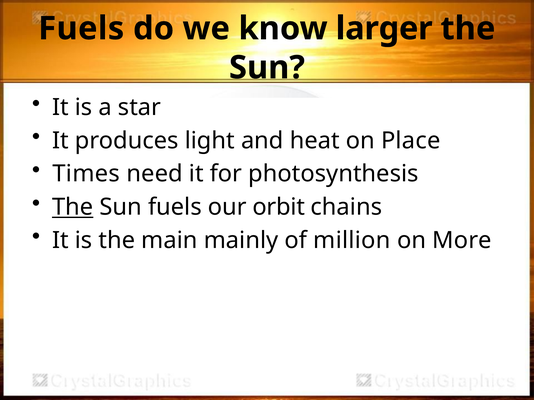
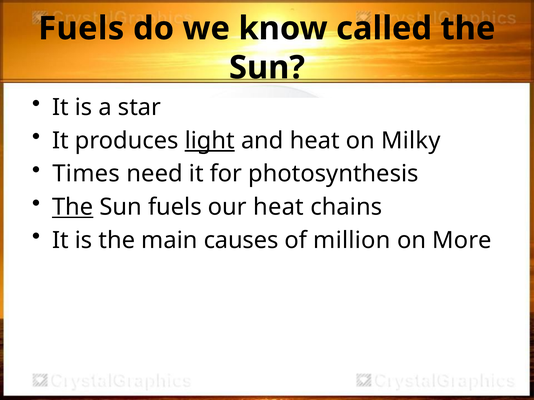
larger: larger -> called (384, 29)
light underline: none -> present (210, 141)
Place: Place -> Milky (411, 141)
our orbit: orbit -> heat (279, 207)
mainly: mainly -> causes (241, 241)
